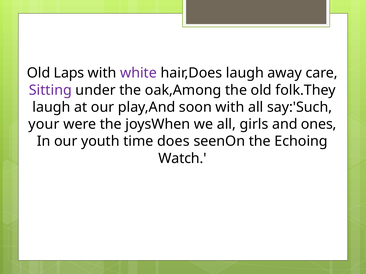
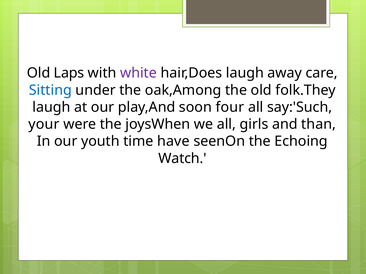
Sitting colour: purple -> blue (50, 90)
soon with: with -> four (230, 107)
ones: ones -> than (319, 124)
does: does -> have (173, 142)
